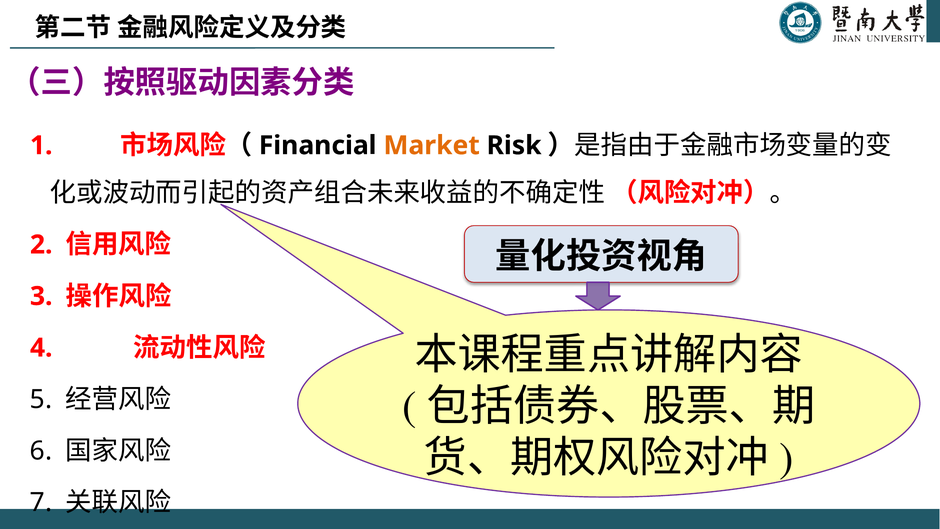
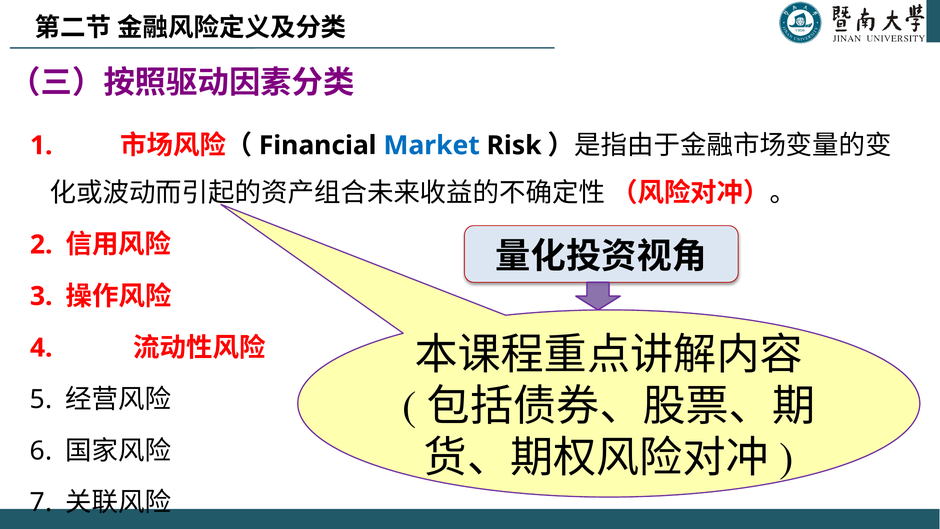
Market colour: orange -> blue (432, 145)
